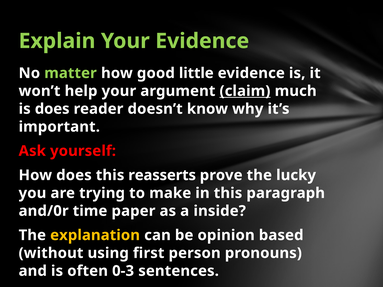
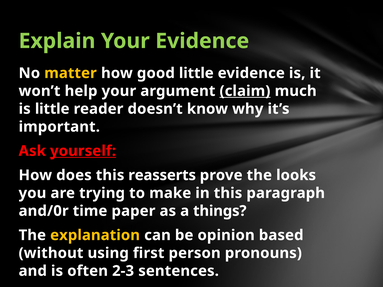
matter colour: light green -> yellow (71, 73)
is does: does -> little (52, 109)
yourself underline: none -> present (83, 151)
lucky: lucky -> looks (296, 175)
inside: inside -> things (220, 211)
0-3: 0-3 -> 2-3 (123, 271)
